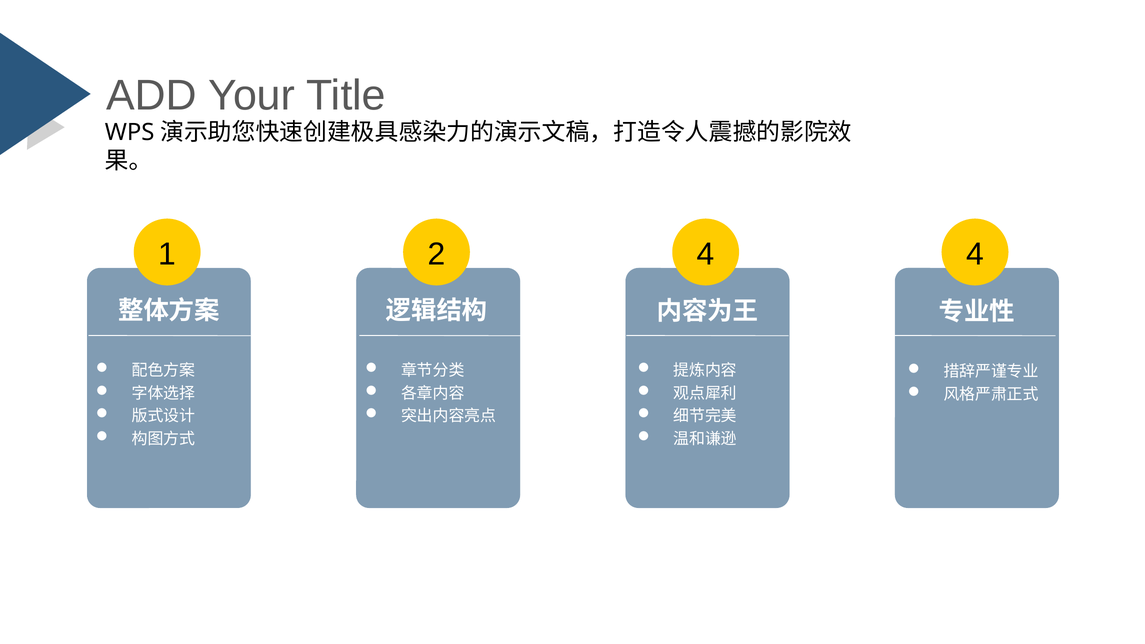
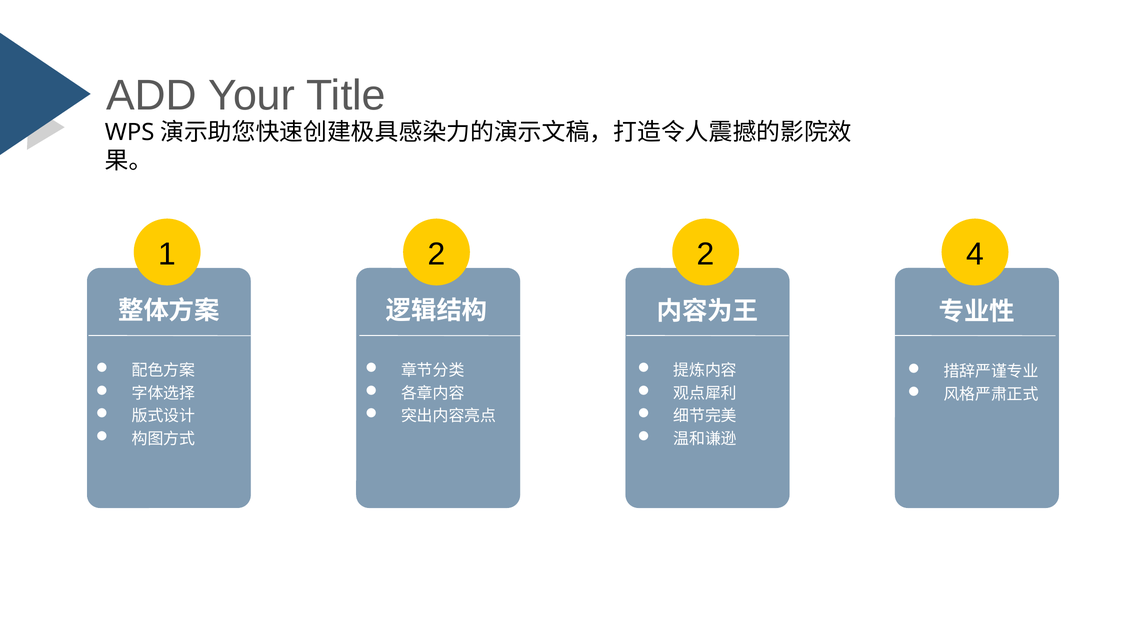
2 4: 4 -> 2 (706, 254)
